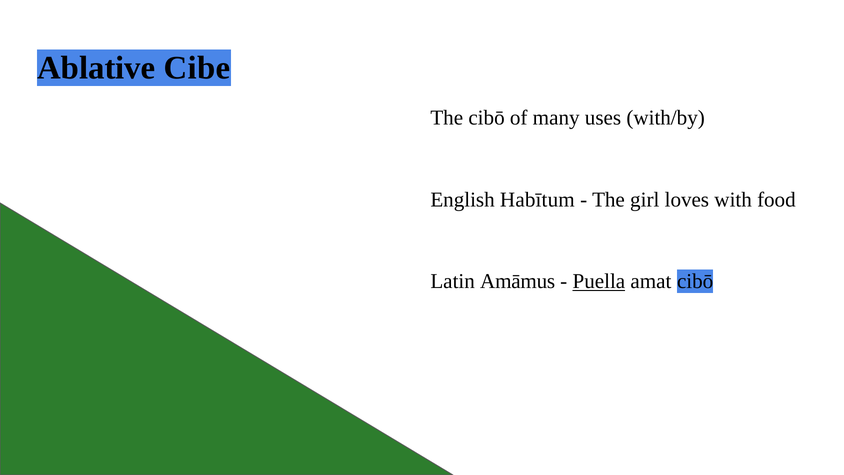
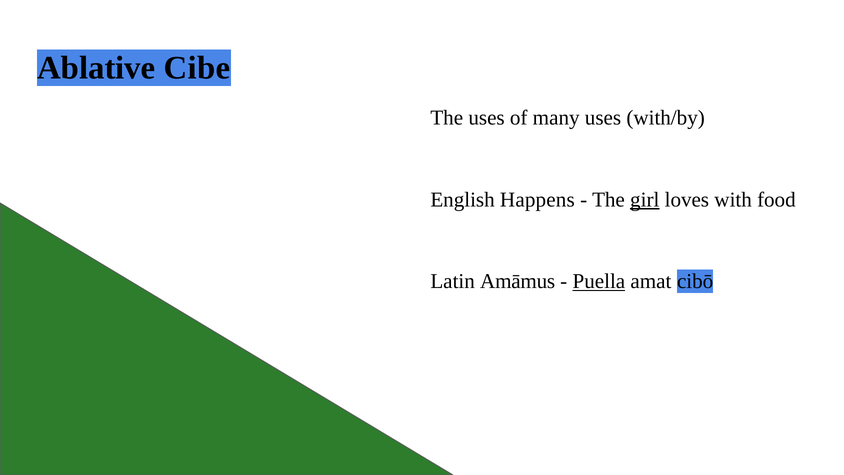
The cibō: cibō -> uses (487, 118)
Habītum: Habītum -> Happens (537, 200)
girl underline: none -> present (645, 200)
